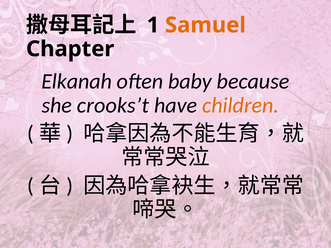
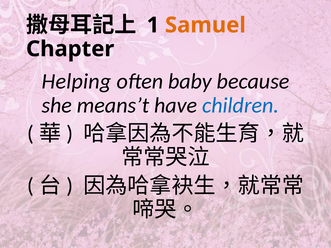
Elkanah: Elkanah -> Helping (76, 82)
crooks’t: crooks’t -> means’t (113, 105)
children colour: orange -> blue (241, 105)
